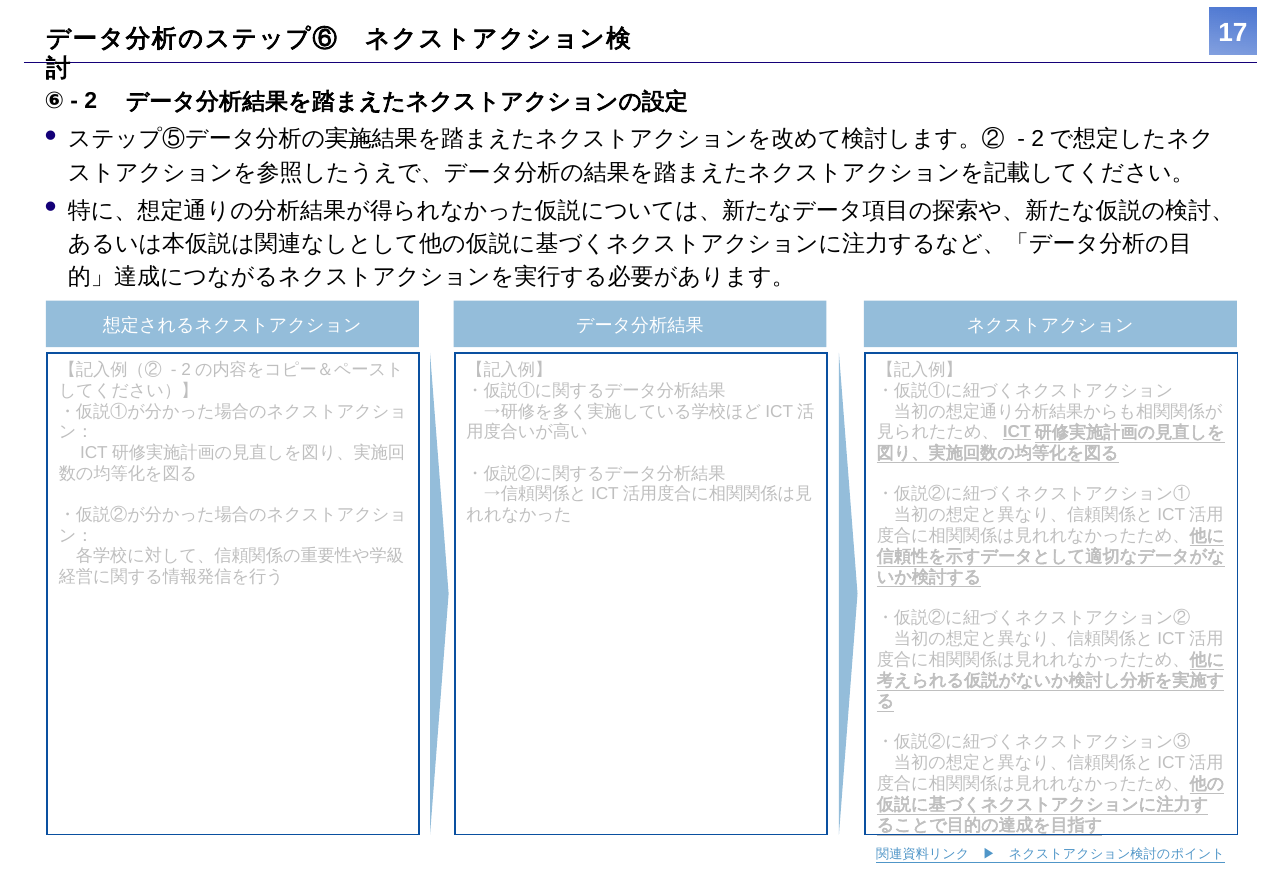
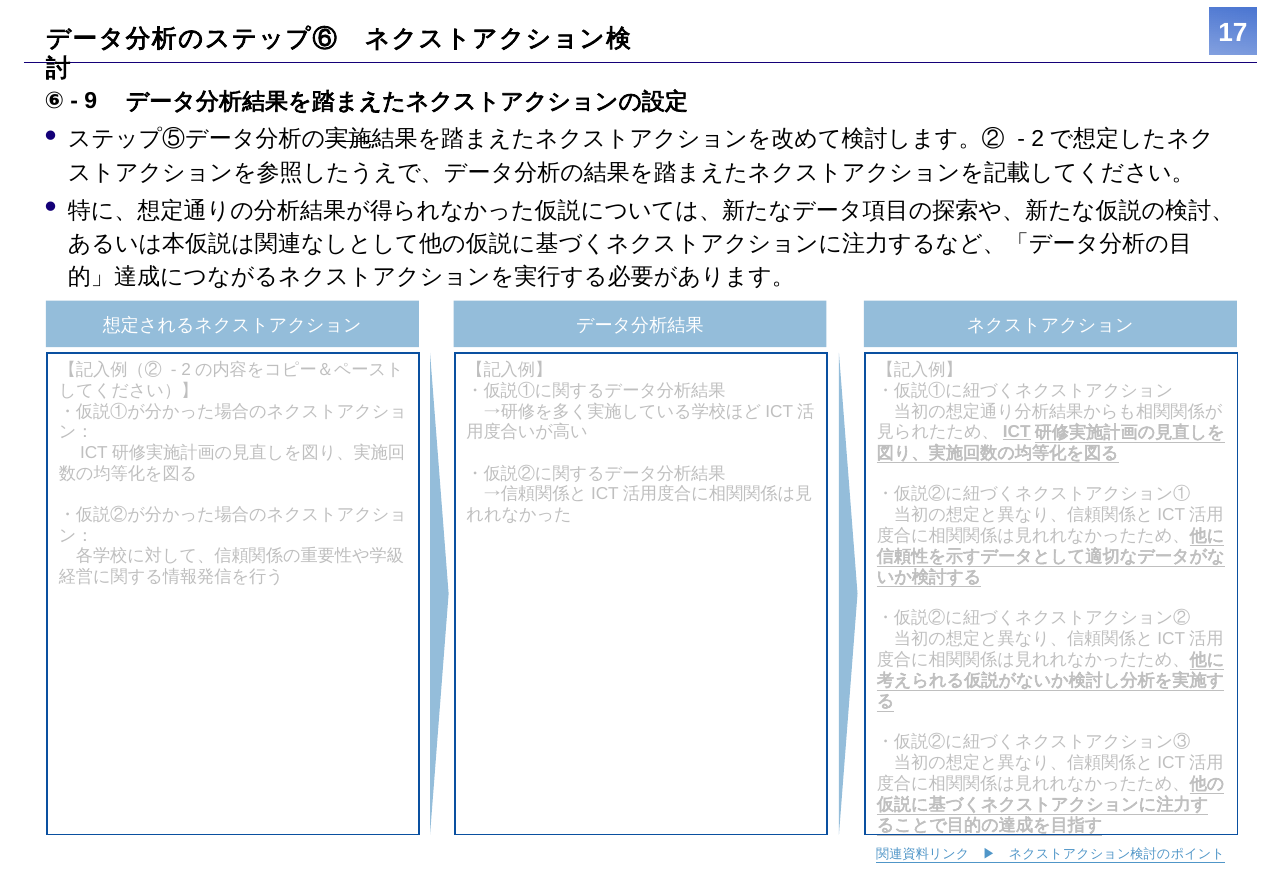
2: 2 -> 9 (91, 101)
